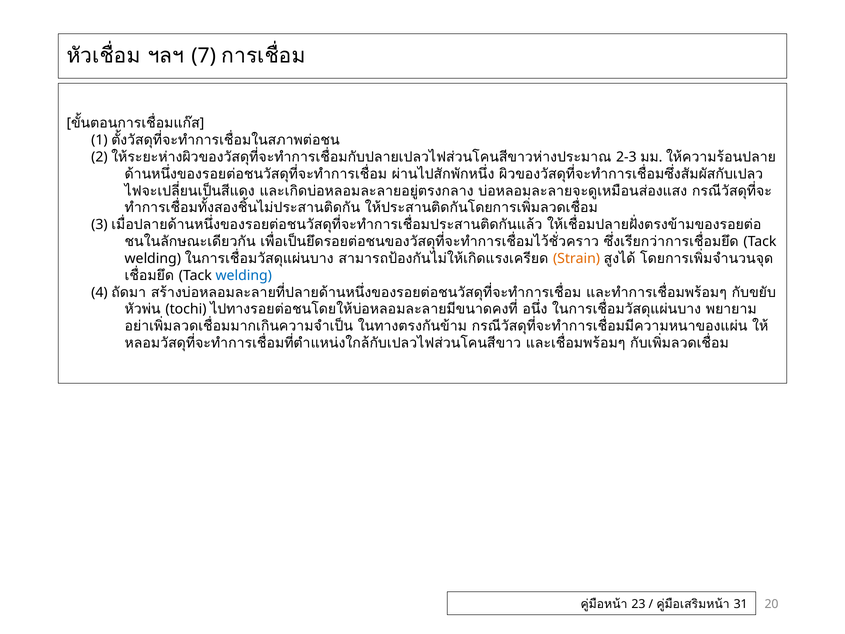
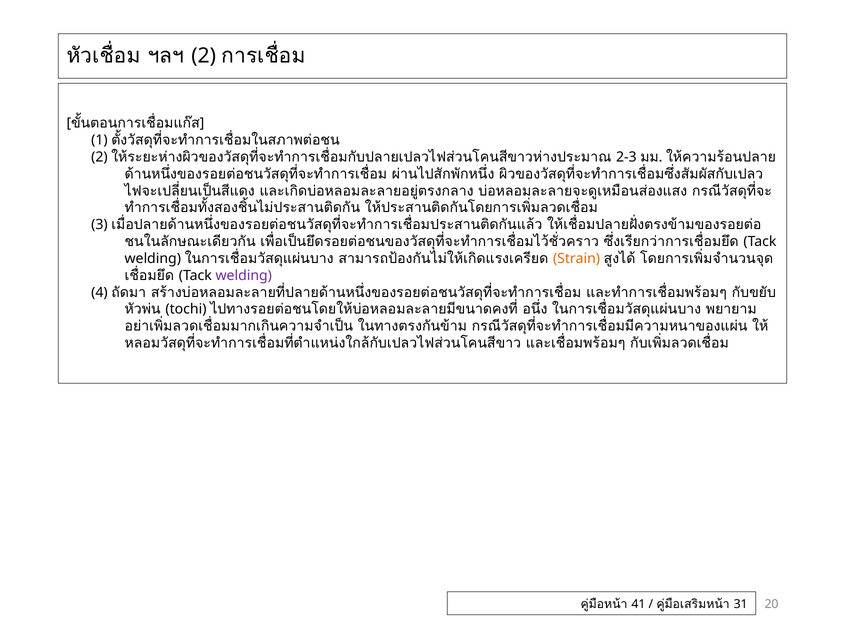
7: 7 -> 2 (204, 56)
welding colour: blue -> purple (244, 275)
23: 23 -> 41 (638, 604)
